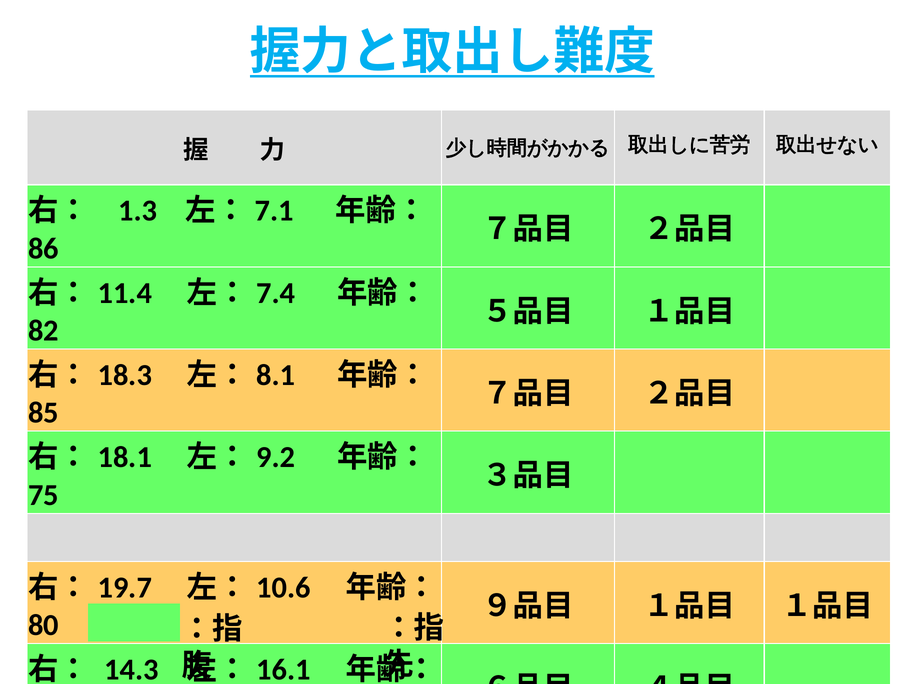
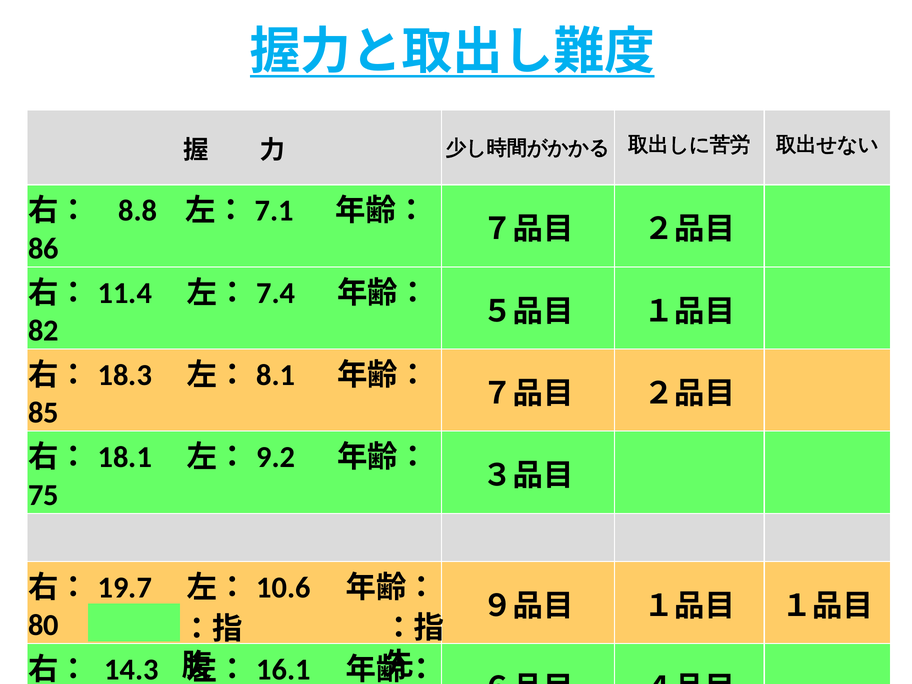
1.3: 1.3 -> 8.8 (138, 211)
